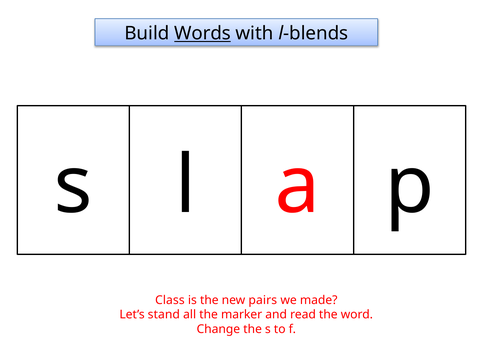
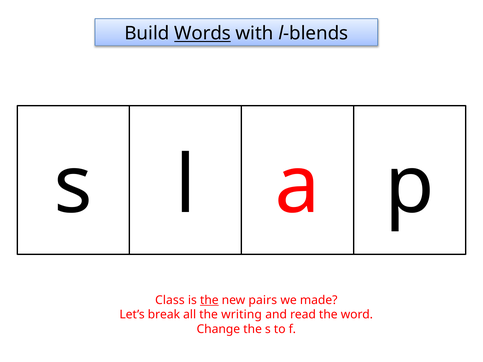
the underline: none -> present (209, 300)
stand: stand -> break (164, 315)
marker: marker -> writing (242, 315)
